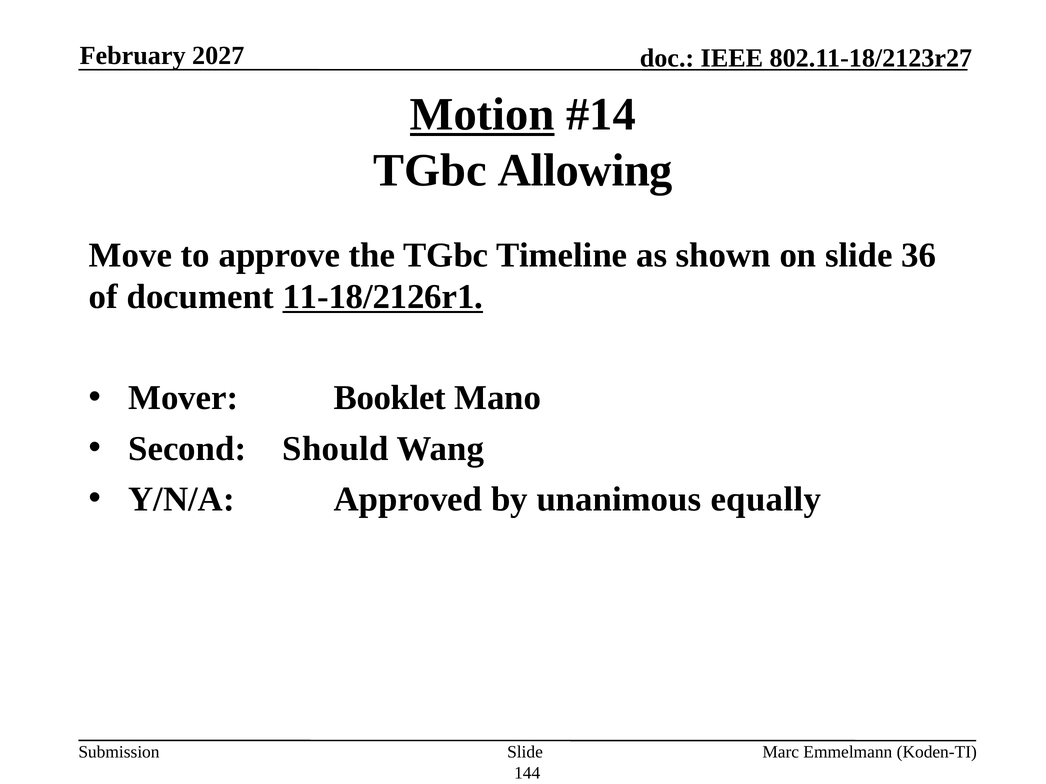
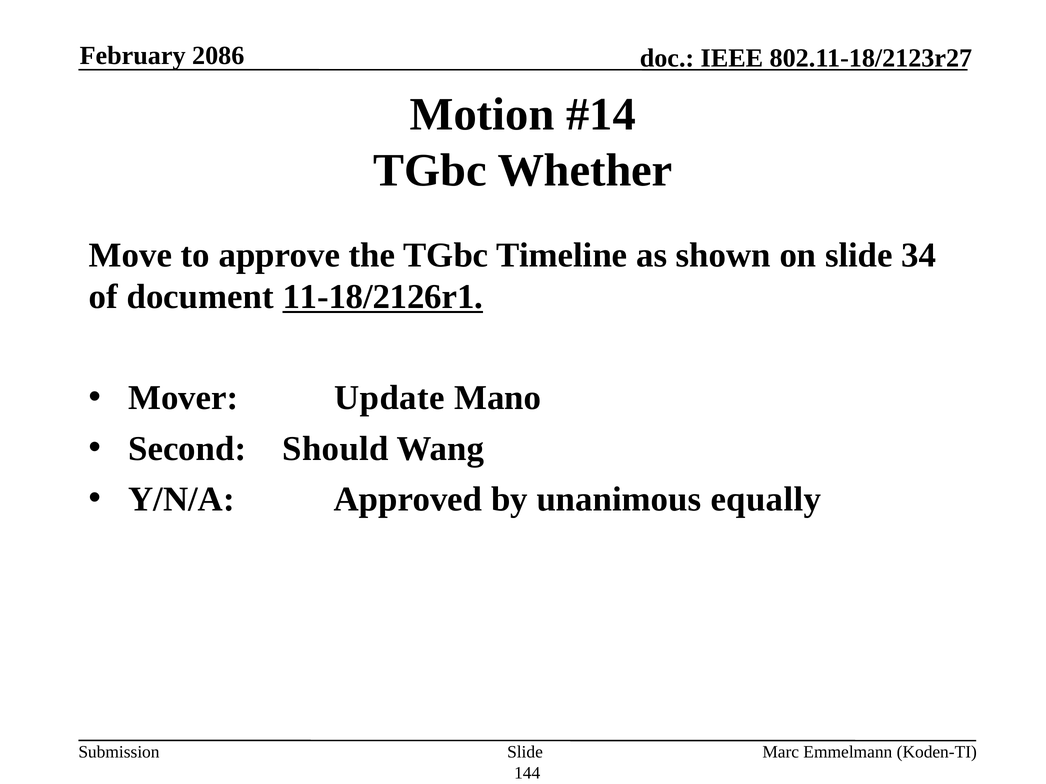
2027: 2027 -> 2086 (218, 55)
Motion underline: present -> none (482, 115)
Allowing: Allowing -> Whether (585, 171)
36: 36 -> 34 (919, 255)
Booklet: Booklet -> Update (389, 398)
